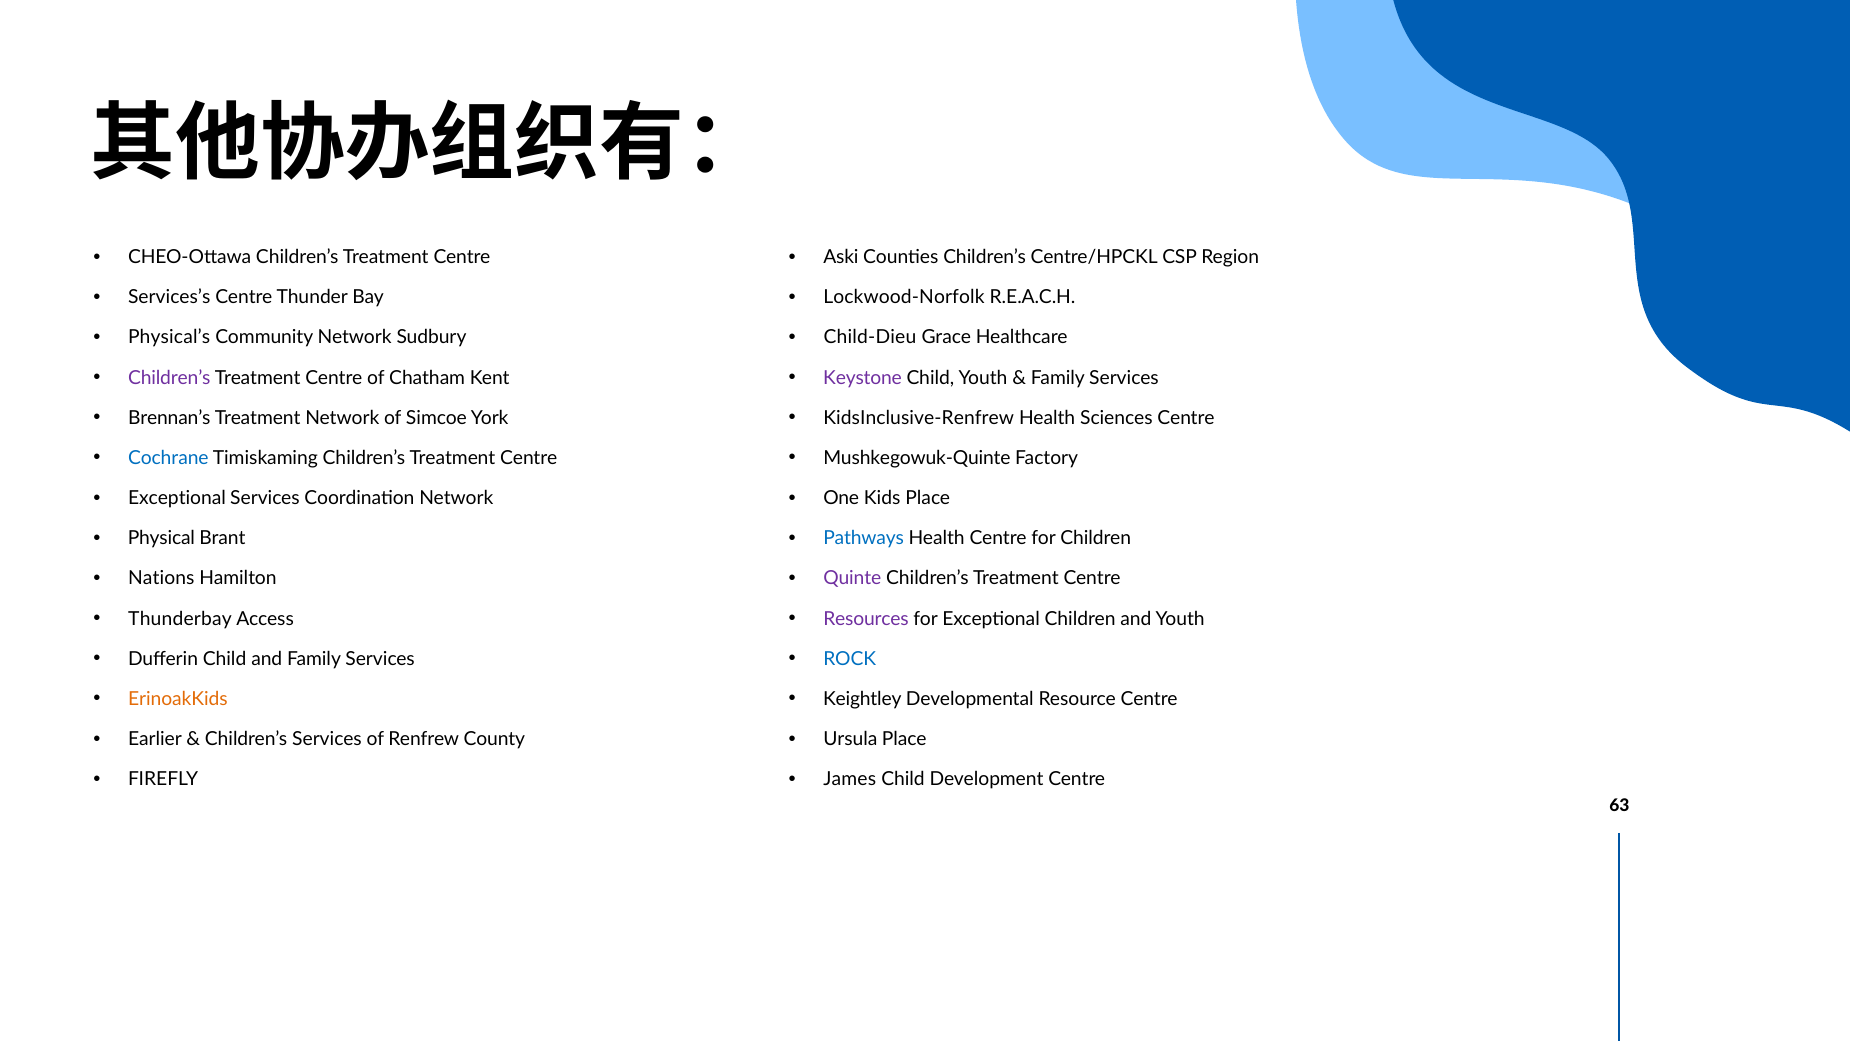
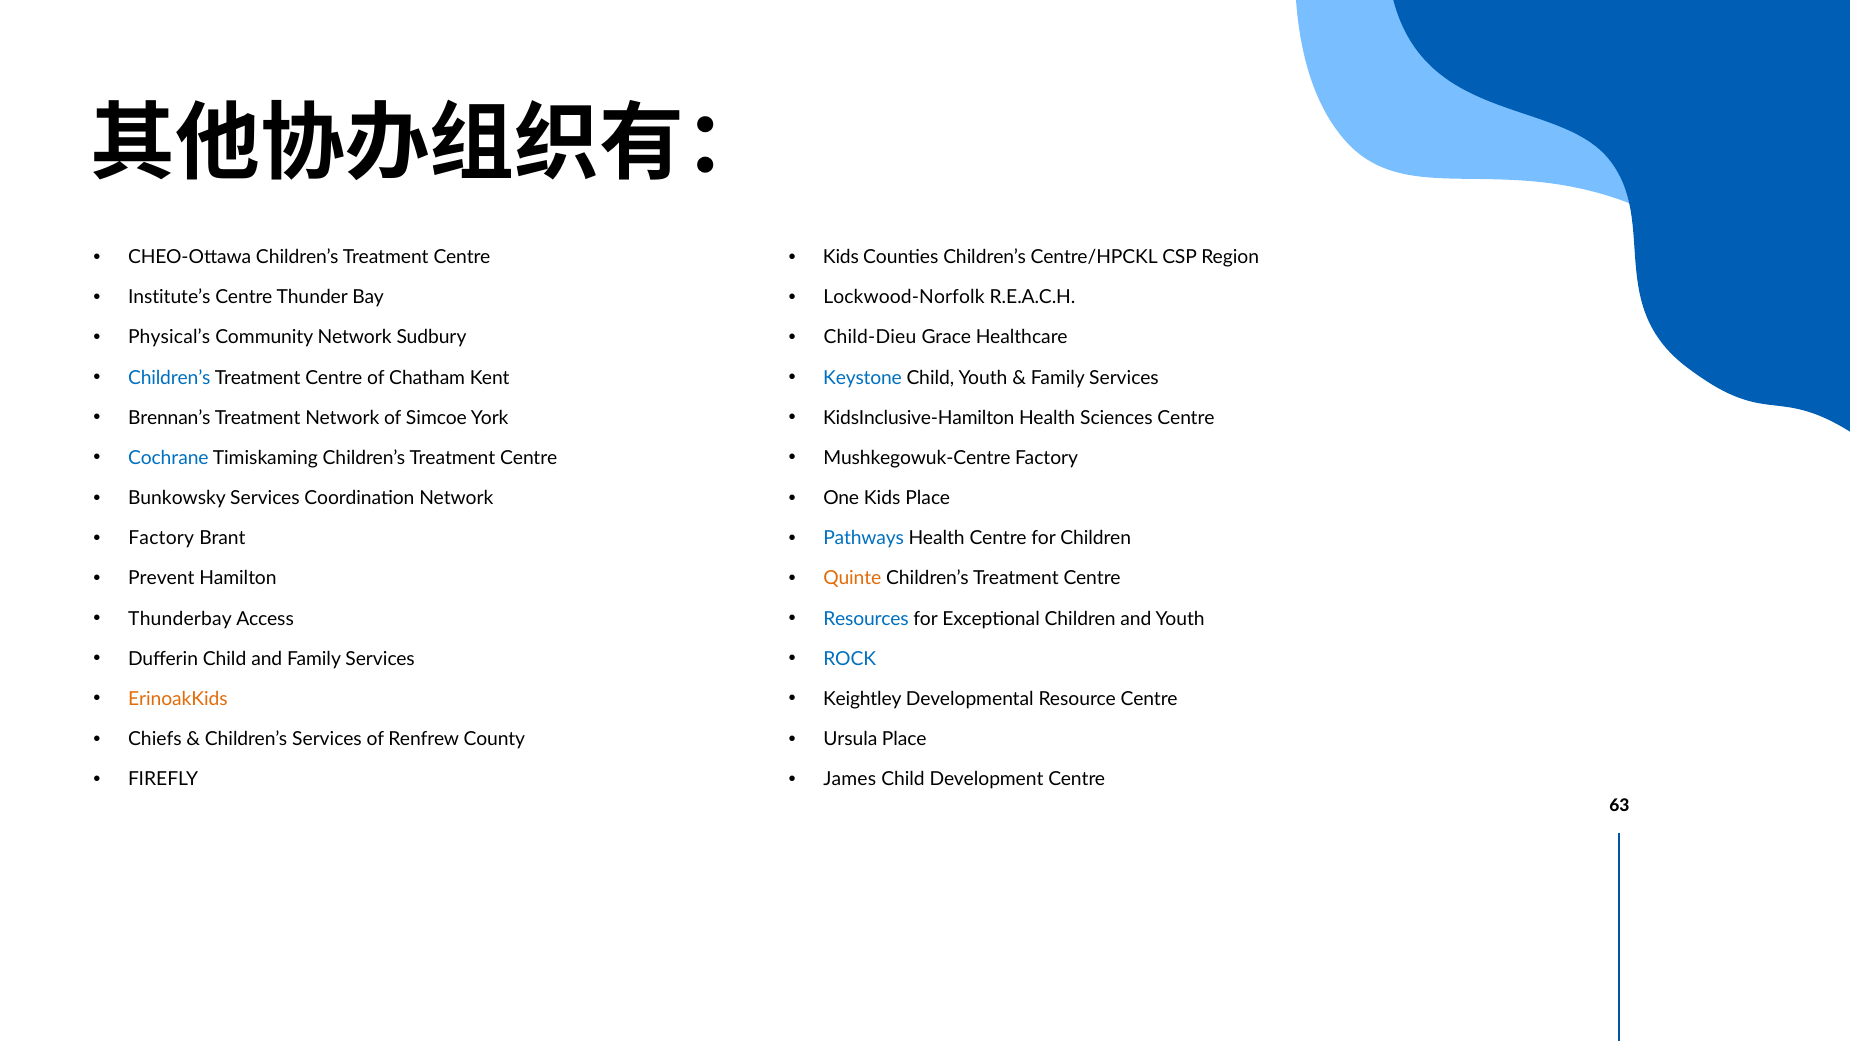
Aski: Aski -> Kids (841, 257)
Services’s: Services’s -> Institute’s (169, 297)
Children’s colour: purple -> blue (169, 378)
Keystone colour: purple -> blue (863, 378)
KidsInclusive-Renfrew: KidsInclusive-Renfrew -> KidsInclusive-Hamilton (919, 418)
Mushkegowuk-Quinte: Mushkegowuk-Quinte -> Mushkegowuk-Centre (917, 458)
Exceptional: Exceptional -> Bunkowsky (177, 498)
Physical: Physical -> Factory (161, 538)
Nations: Nations -> Prevent (161, 578)
Quinte colour: purple -> orange (852, 578)
Resources colour: purple -> blue (866, 618)
Earlier: Earlier -> Chiefs (155, 739)
